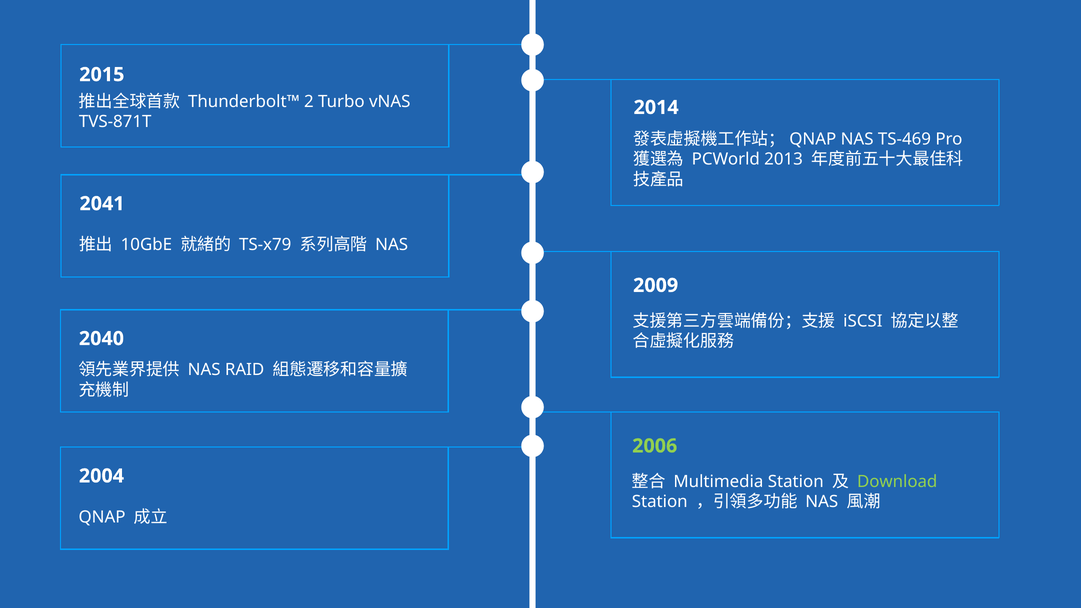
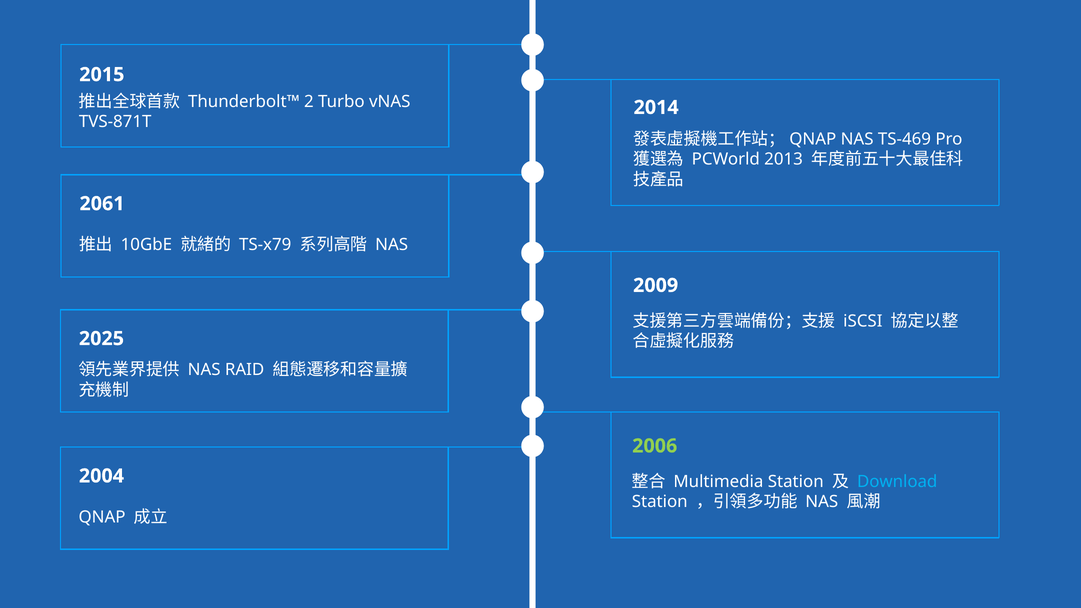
2041: 2041 -> 2061 (102, 204)
2040: 2040 -> 2025 (101, 339)
Download colour: light green -> light blue (897, 482)
